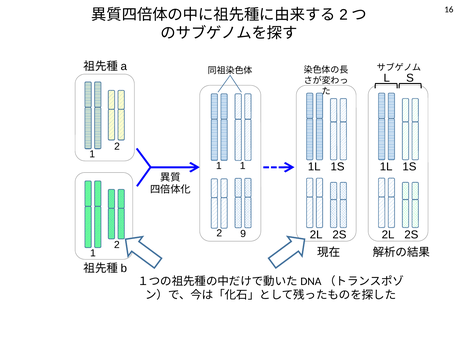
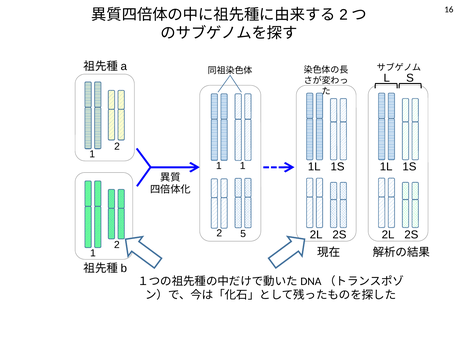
9: 9 -> 5 (243, 234)
